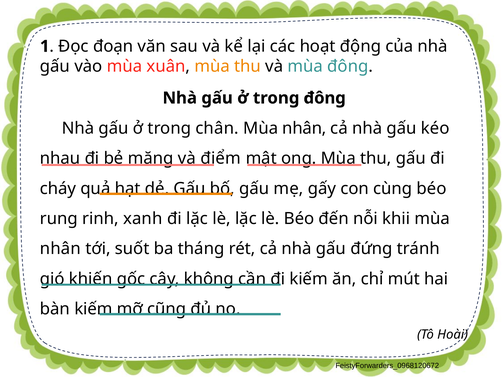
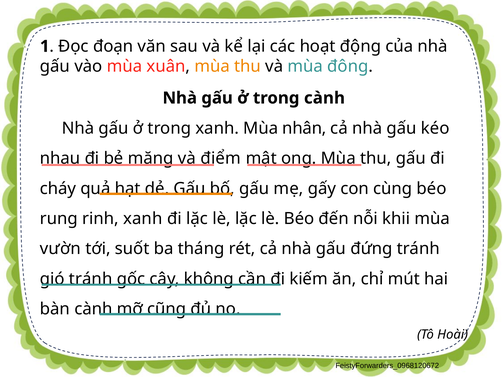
đông: đông -> cành (324, 98)
trong chân: chân -> xanh (217, 128)
nhân: nhân -> vườn (60, 249)
gió khiến: khiến -> tránh (91, 279)
bàn kiếm: kiếm -> cành (93, 309)
